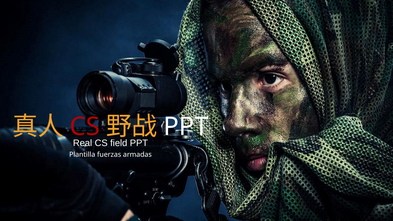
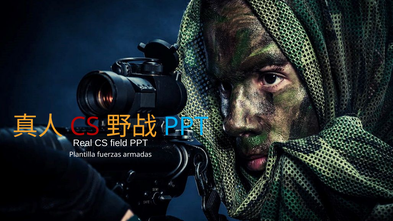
PPT colour: white -> light blue (186, 127)
